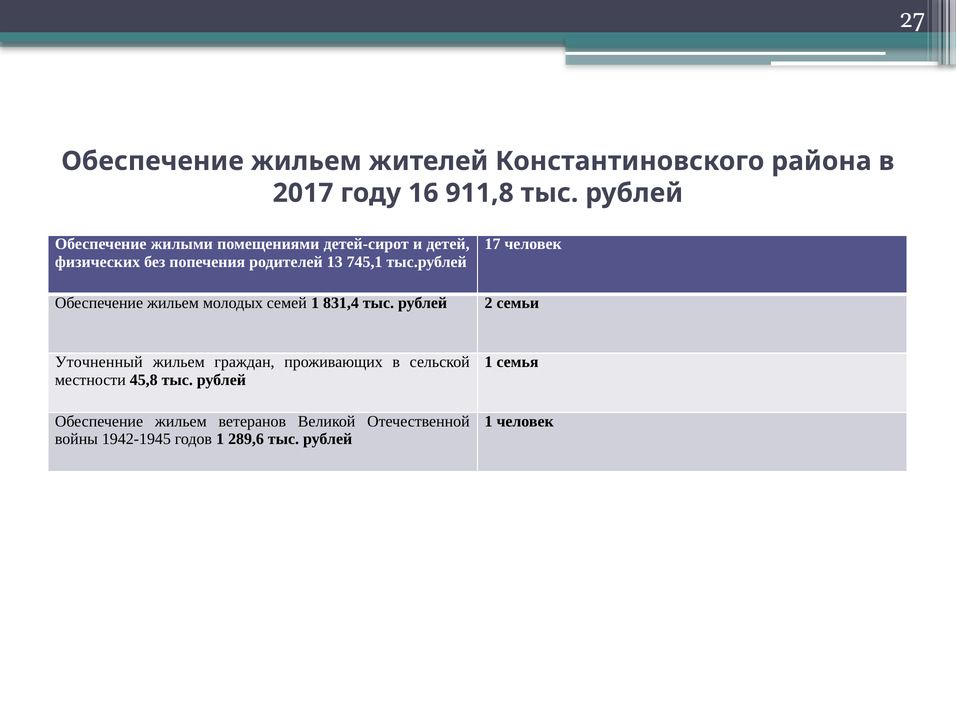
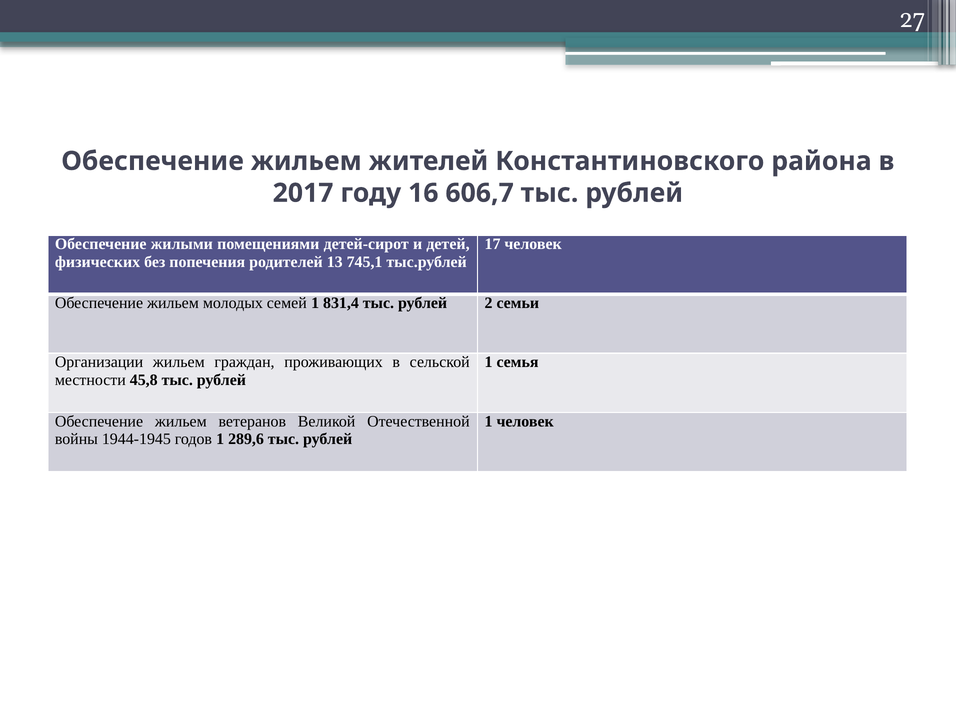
911,8: 911,8 -> 606,7 (480, 193)
Уточненный: Уточненный -> Организации (99, 362)
1942-1945: 1942-1945 -> 1944-1945 (136, 439)
